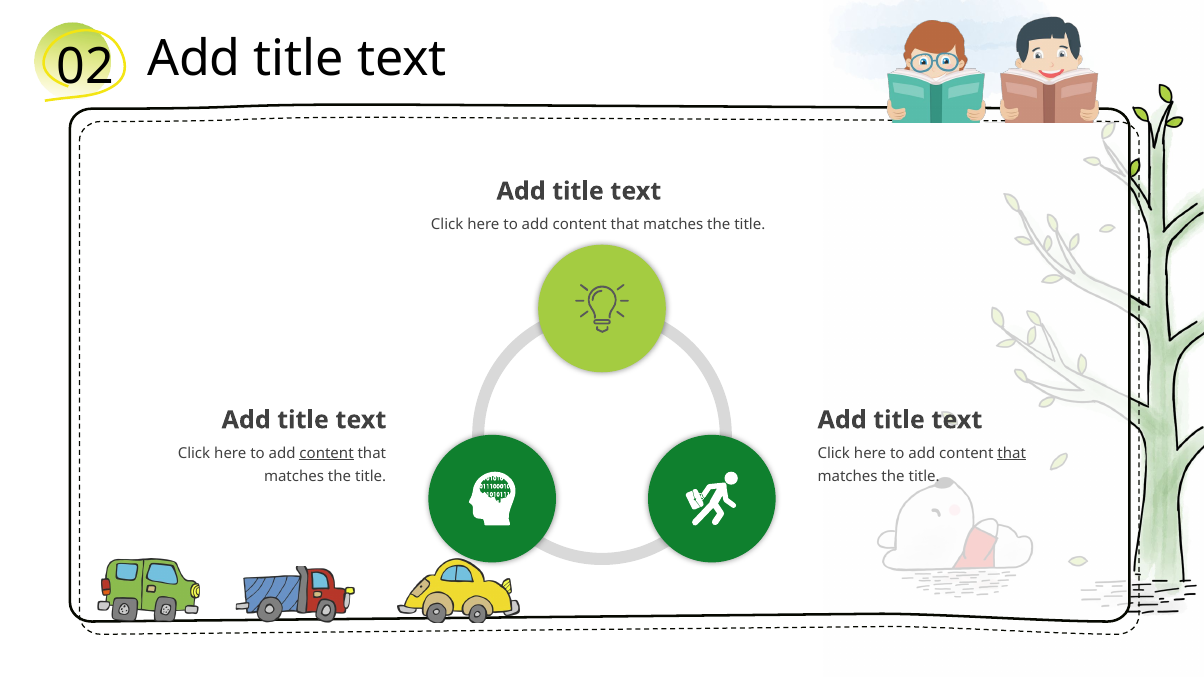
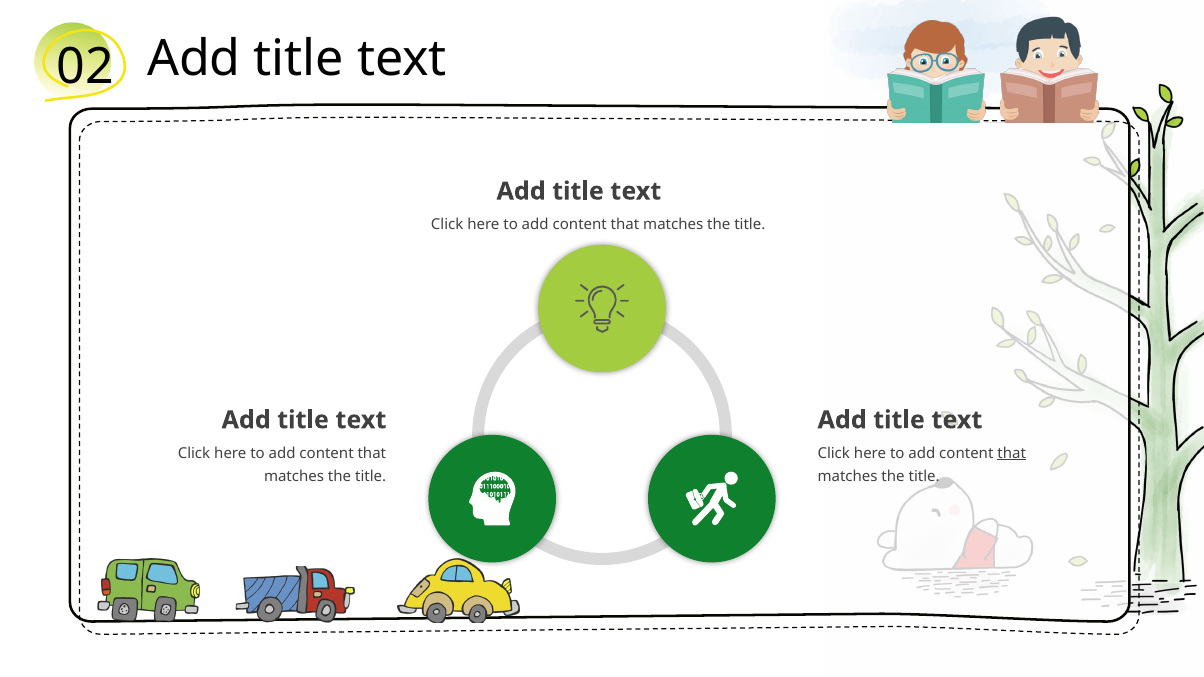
content underline: present -> none (327, 454)
